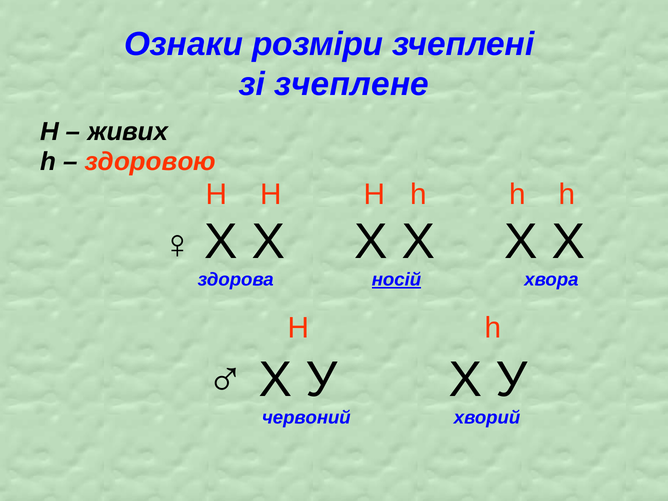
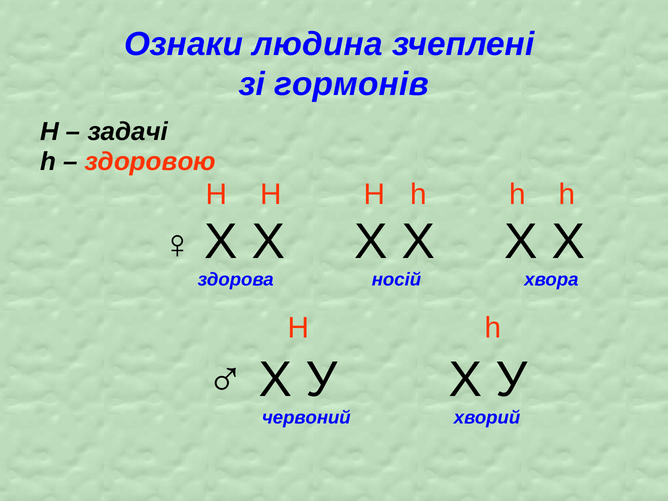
розміри: розміри -> людина (318, 44)
зчеплене: зчеплене -> гормонів (352, 84)
живих: живих -> задачі (128, 132)
носій underline: present -> none (396, 280)
